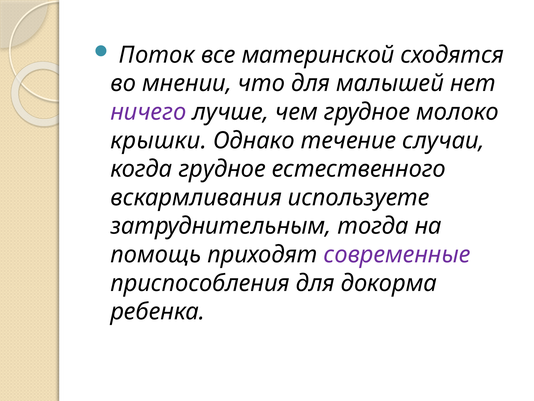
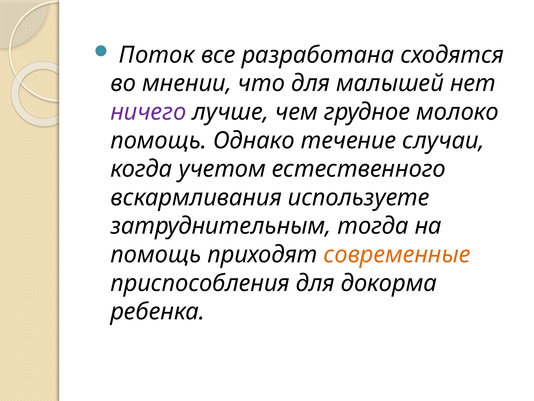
материнской: материнской -> разработана (318, 55)
крышки: крышки -> помощь (159, 140)
когда грудное: грудное -> учетом (222, 169)
современные colour: purple -> orange (397, 254)
